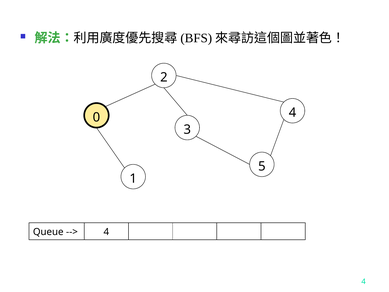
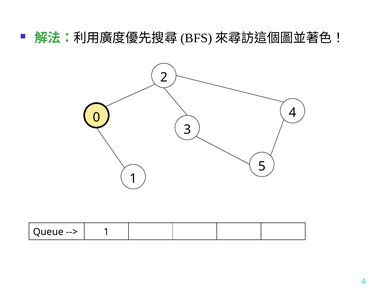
4: 4 -> 1 (106, 232)
